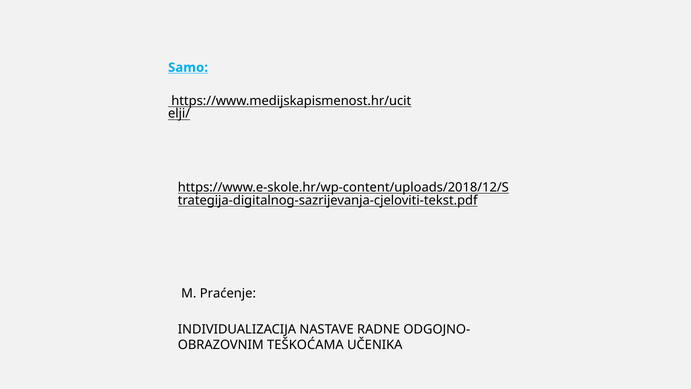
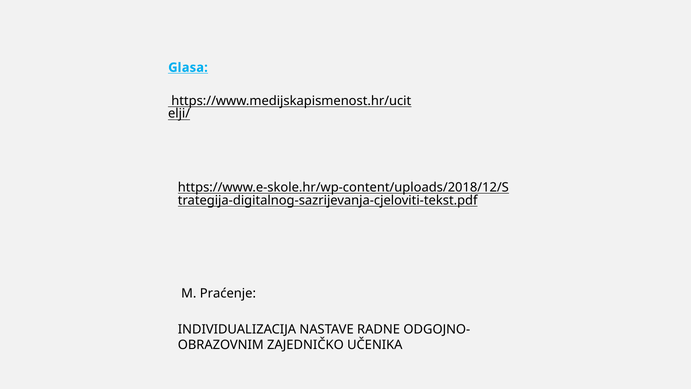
Samo: Samo -> Glasa (188, 67)
TEŠKOĆAMA: TEŠKOĆAMA -> ZAJEDNIČKO (305, 345)
